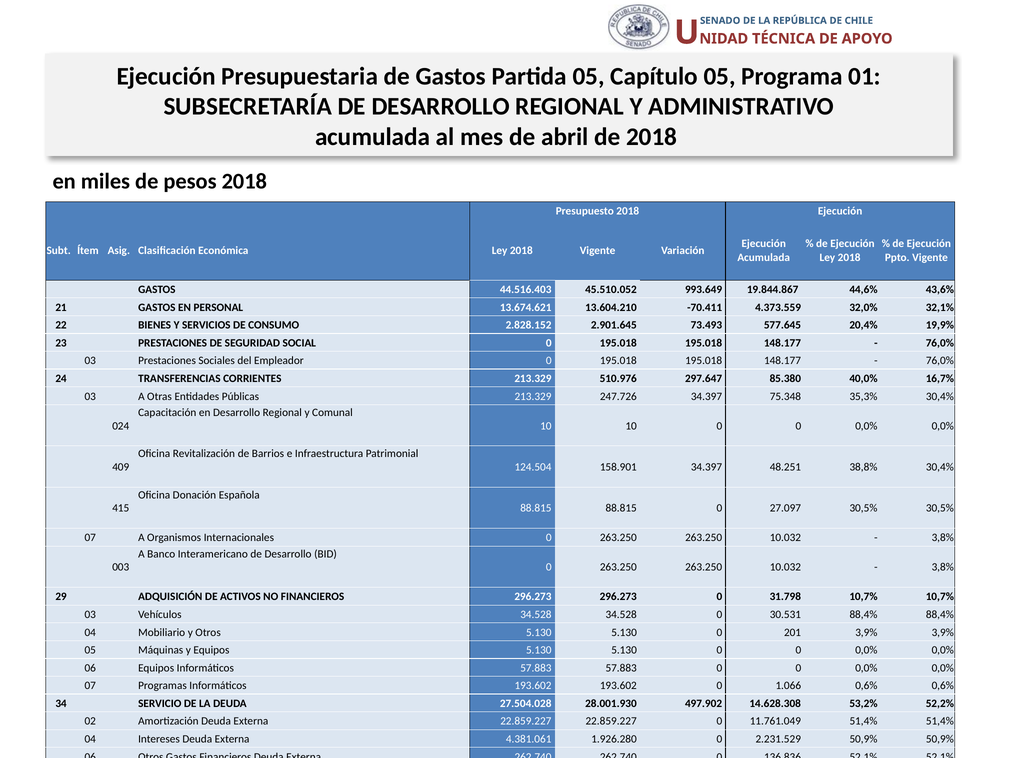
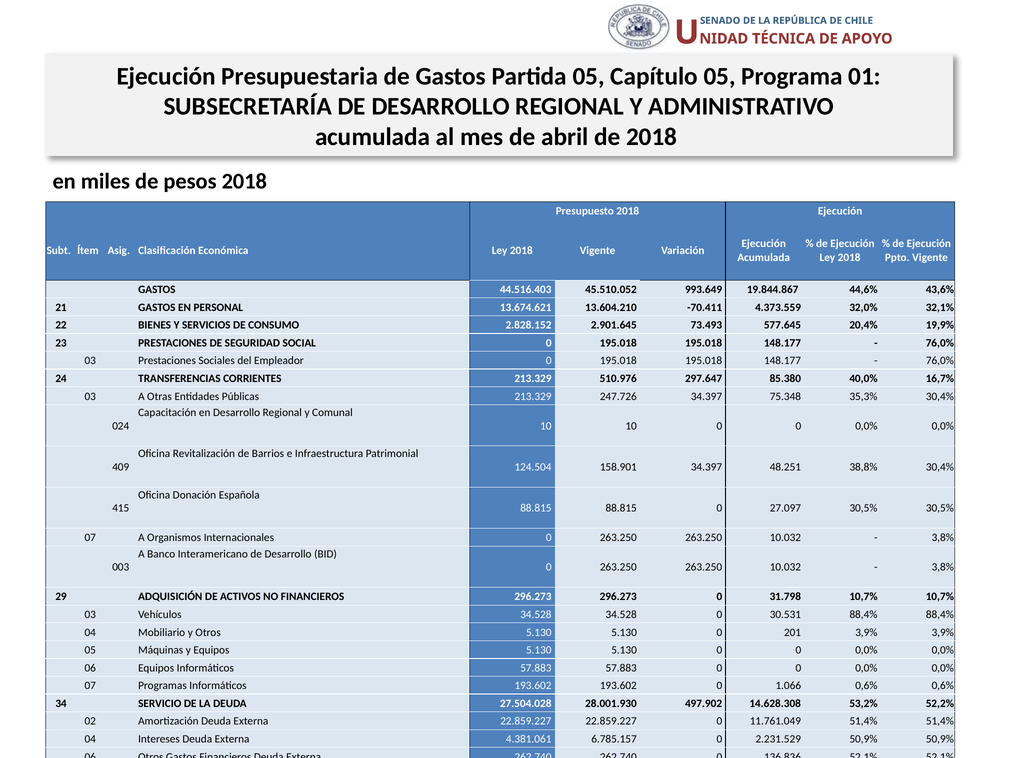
1.926.280: 1.926.280 -> 6.785.157 (614, 739)
